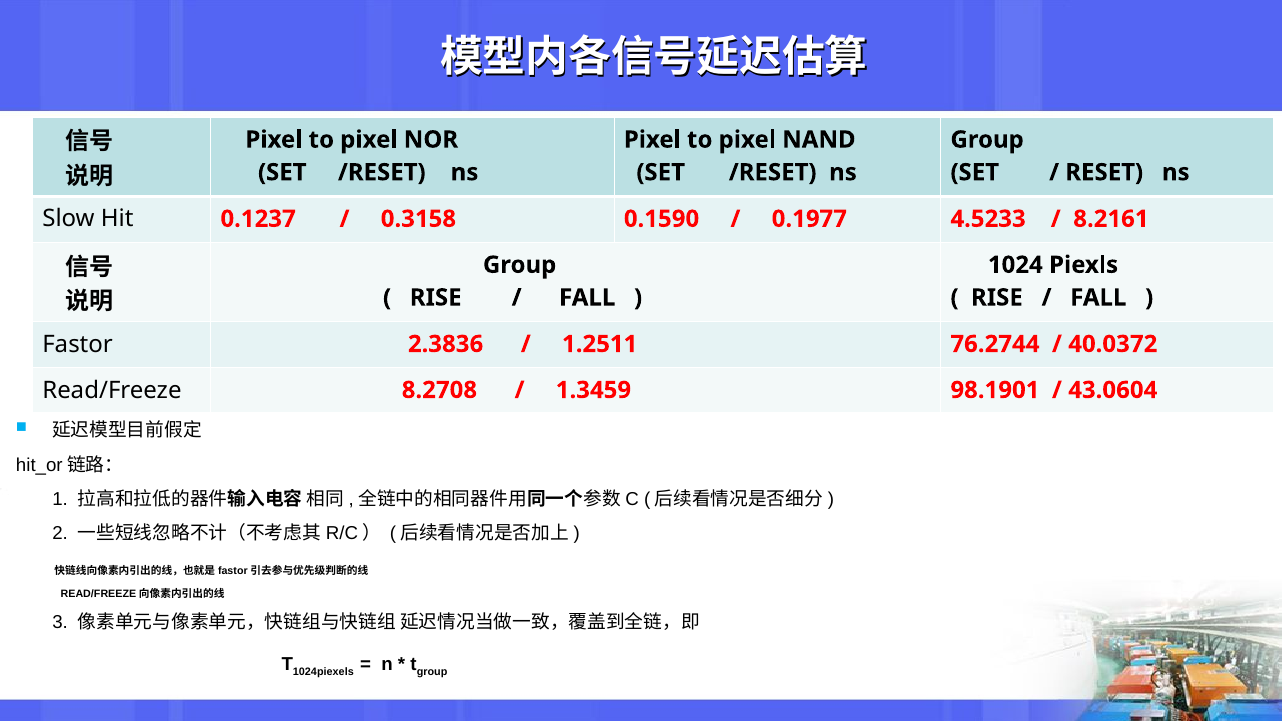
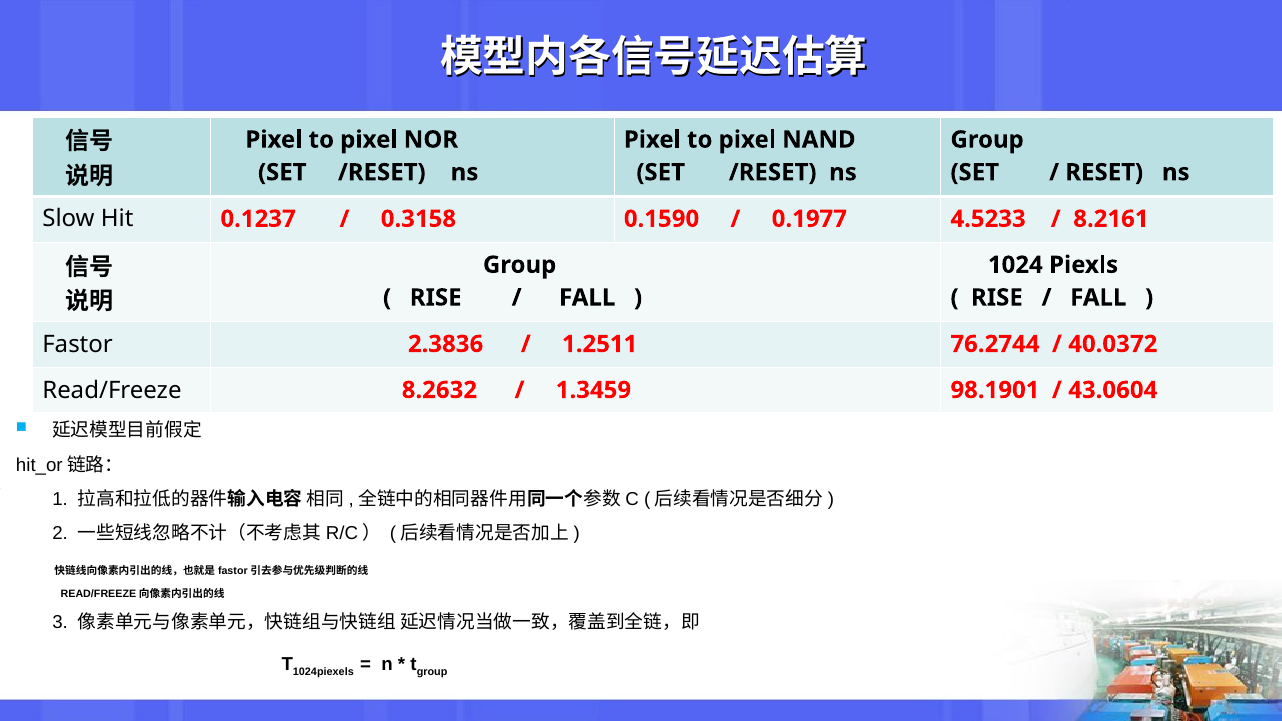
8.2708: 8.2708 -> 8.2632 (439, 390)
